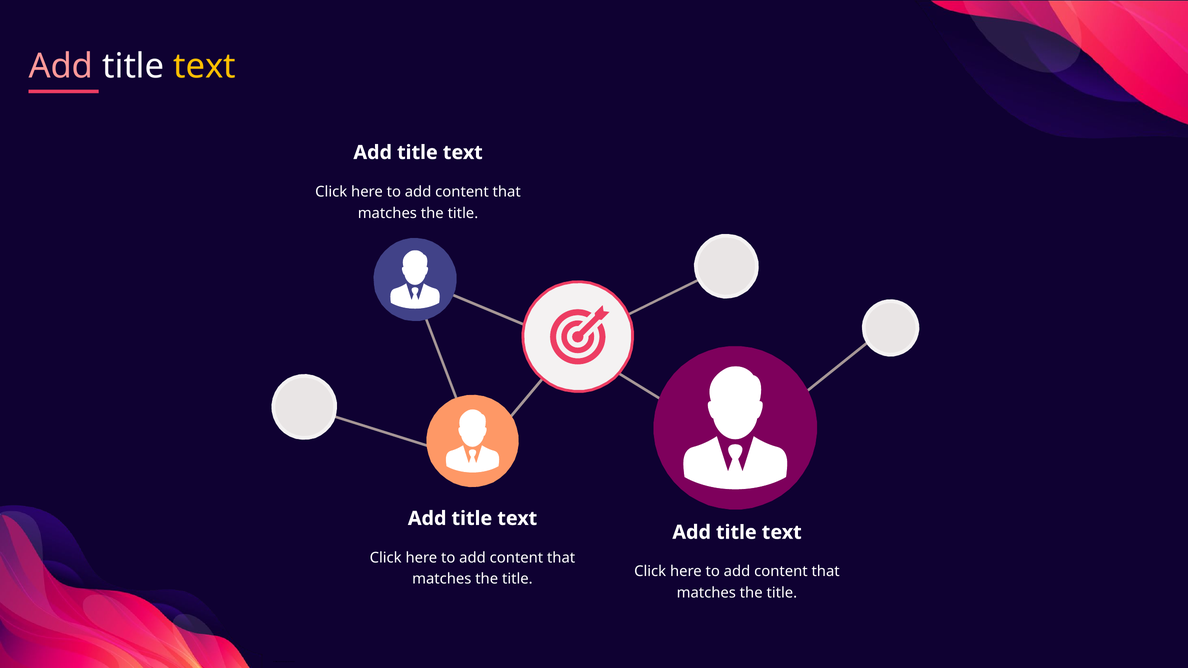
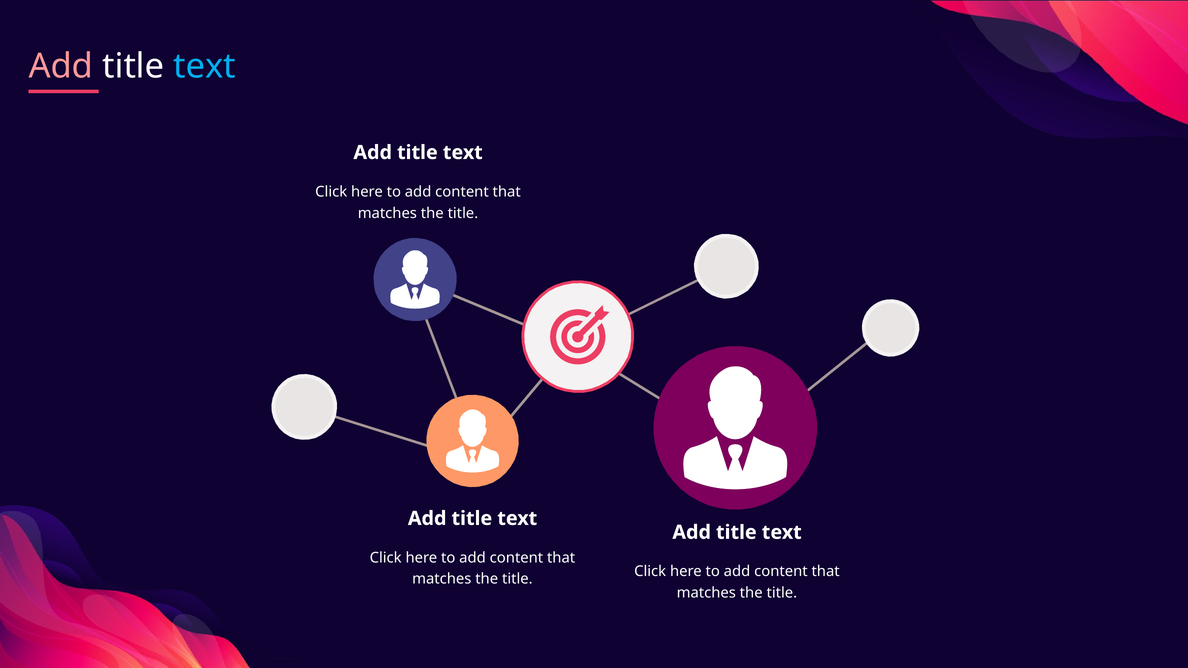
text colour: yellow -> light blue (205, 66)
